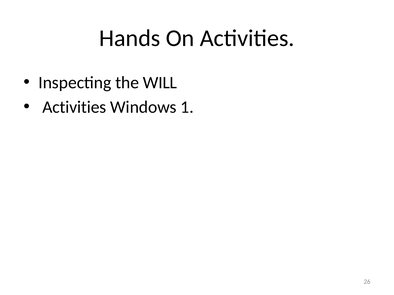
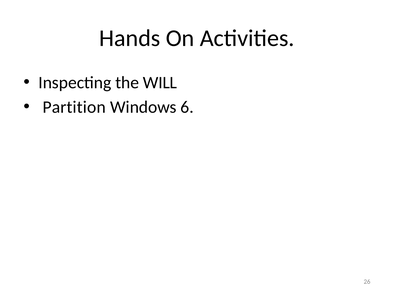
Activities: Activities -> Partition (74, 107)
1: 1 -> 6 (187, 107)
